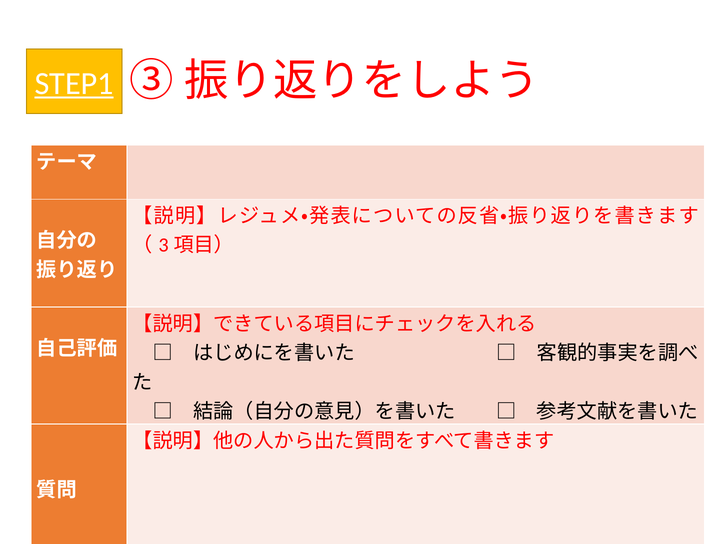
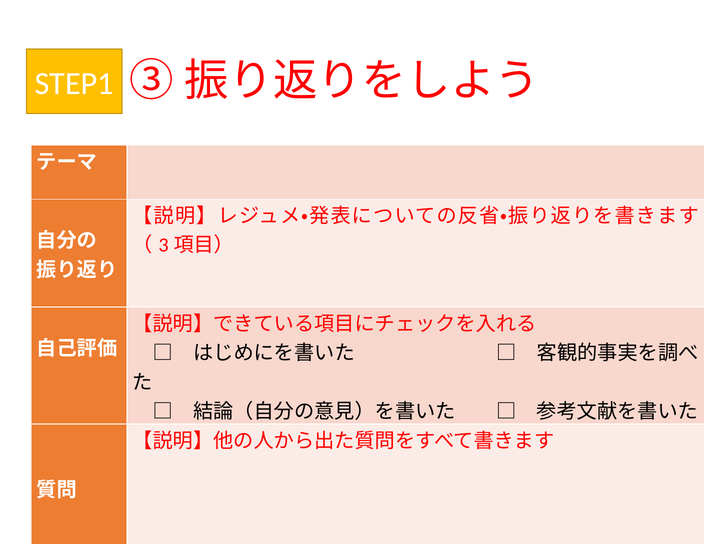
STEP1 underline: present -> none (74, 84)
